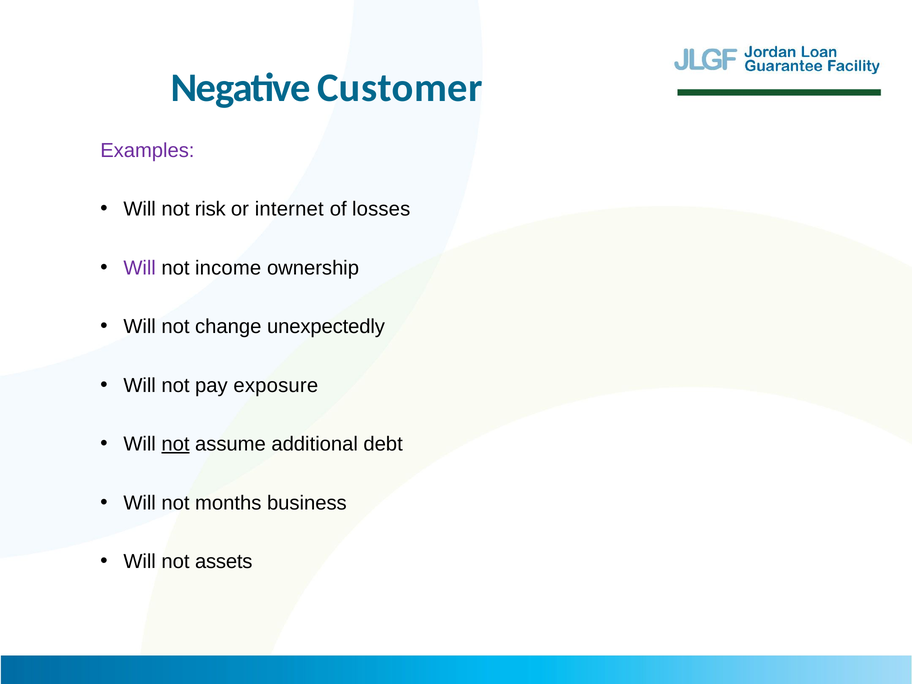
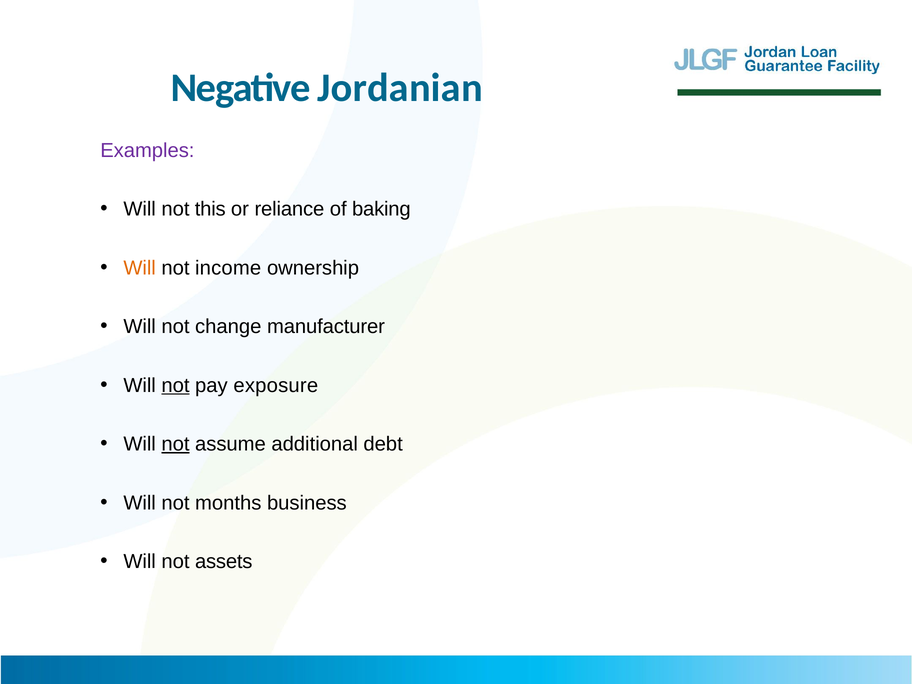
Customer: Customer -> Jordanian (400, 88)
risk: risk -> this (210, 209)
internet: internet -> reliance (289, 209)
losses: losses -> baking (381, 209)
Will colour: purple -> orange (140, 268)
unexpectedly: unexpectedly -> manufacturer (326, 327)
not underline: none -> present (176, 385)
